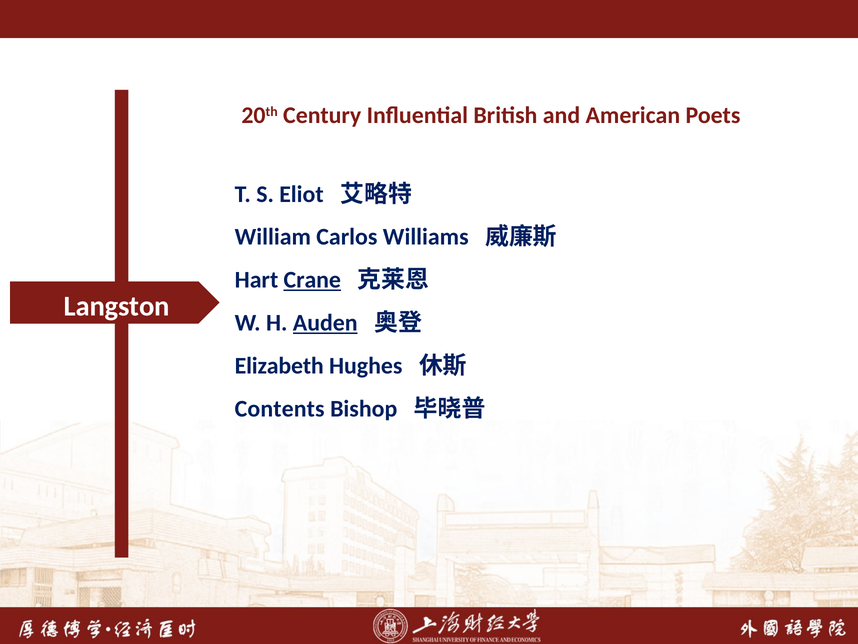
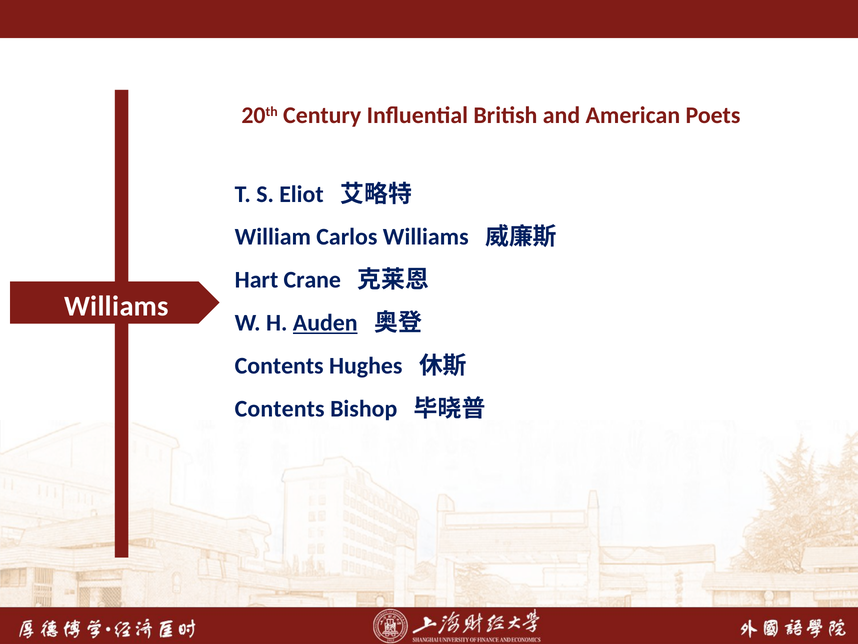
Crane underline: present -> none (312, 280)
Langston: Langston -> Williams (117, 306)
Elizabeth: Elizabeth -> Contents (279, 366)
